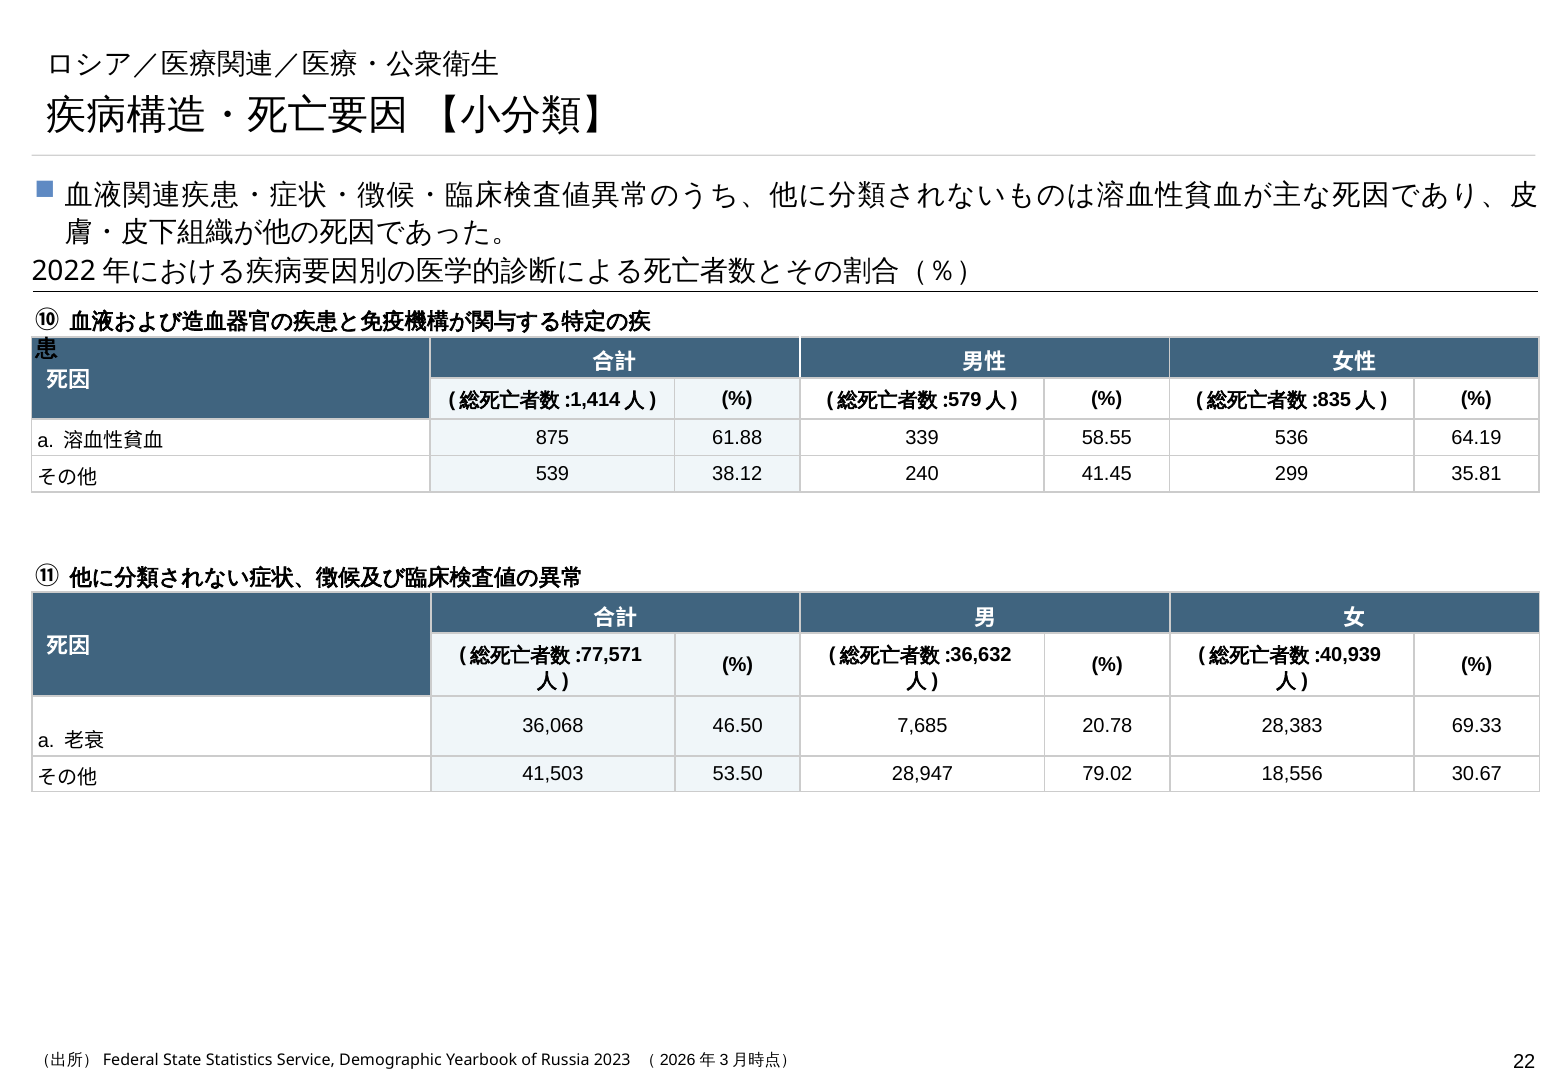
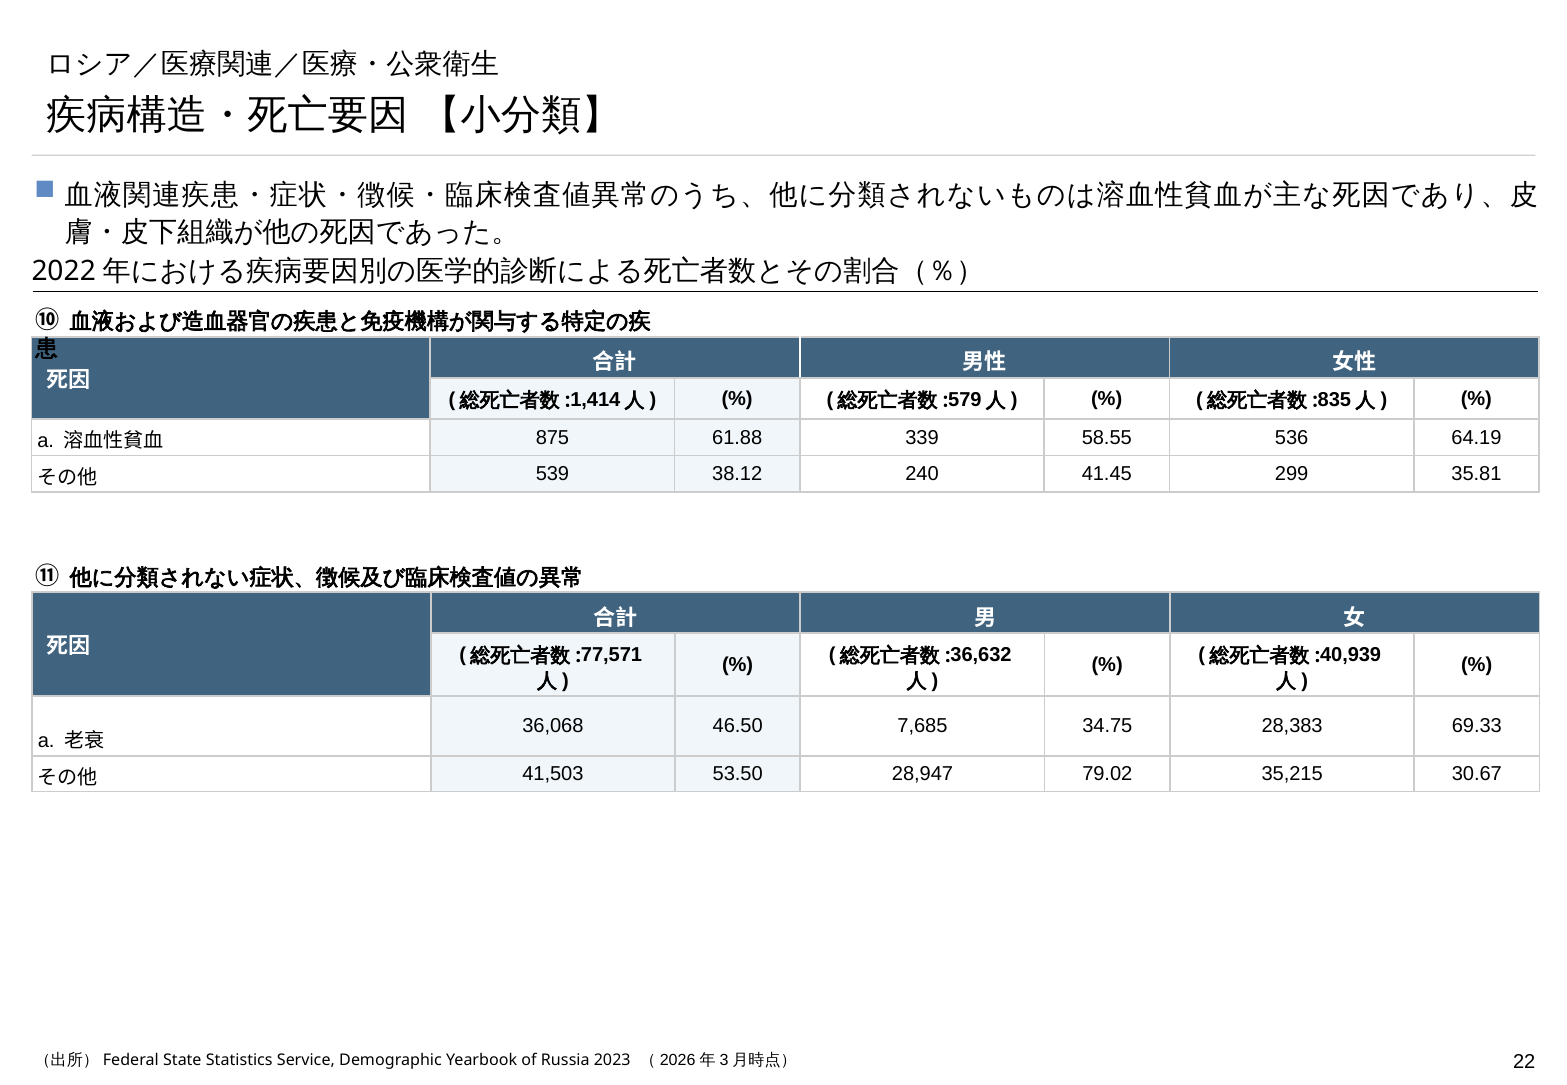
20.78: 20.78 -> 34.75 (1107, 726)
18,556: 18,556 -> 35,215 (1292, 774)
